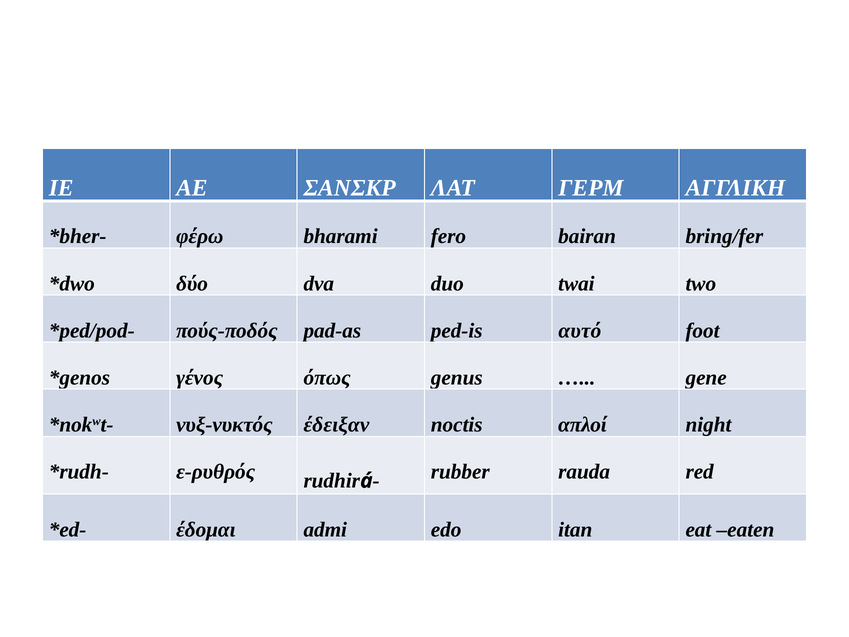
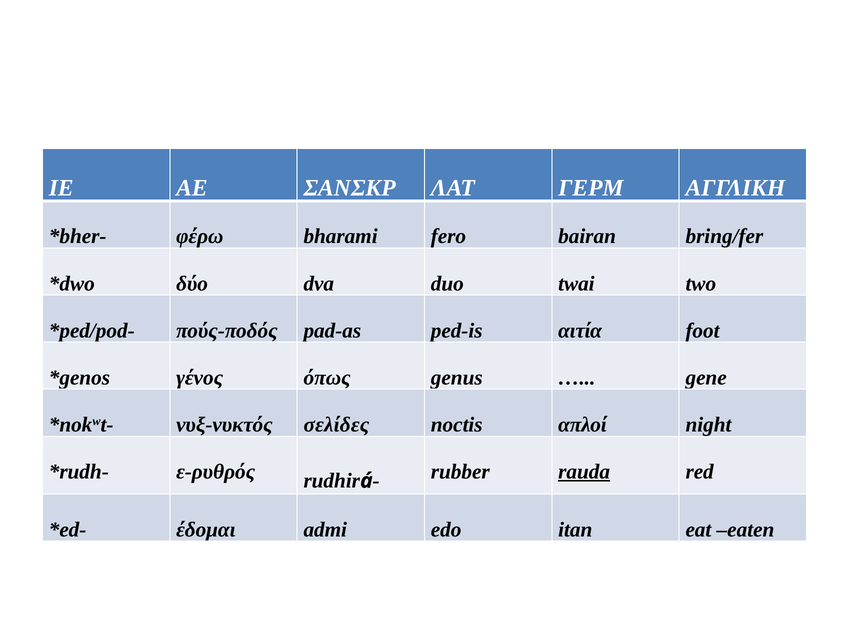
αυτό: αυτό -> αιτία (580, 330)
έδειξαν: έδειξαν -> σελίδες (336, 425)
rauda underline: none -> present (584, 472)
